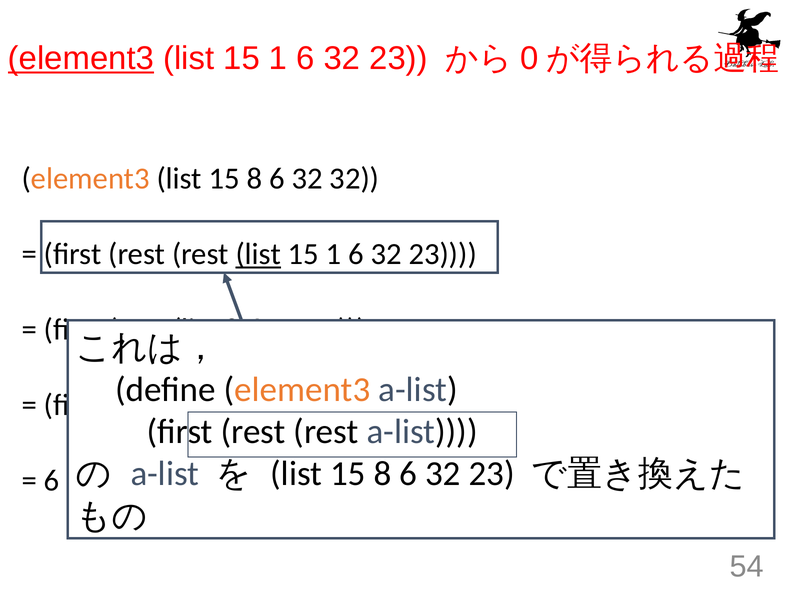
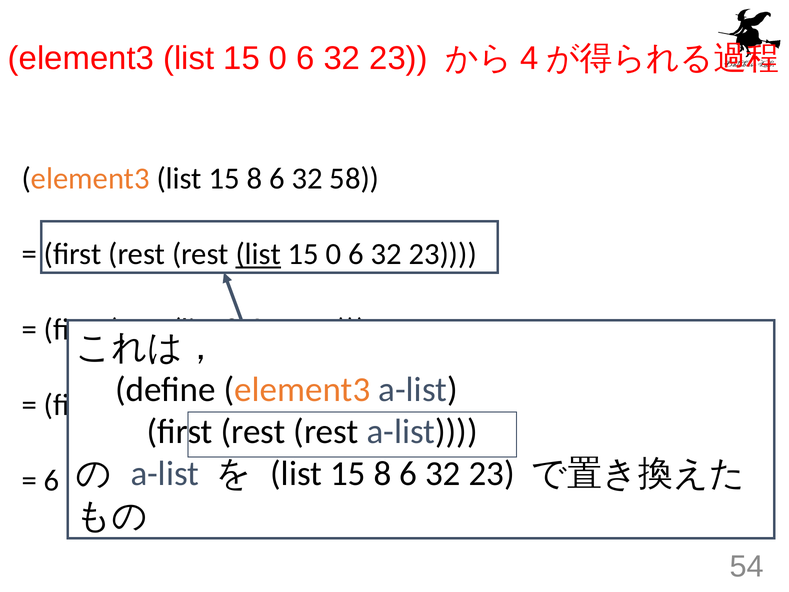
element3 underline: present -> none (81, 58)
1: 1 -> 0 (278, 58)
0: 0 -> 4 (529, 58)
32 32: 32 -> 58 (354, 179)
1: 1 -> 0 (333, 254)
